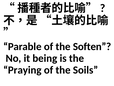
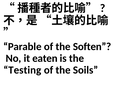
being: being -> eaten (45, 58)
Praying: Praying -> Testing (22, 70)
